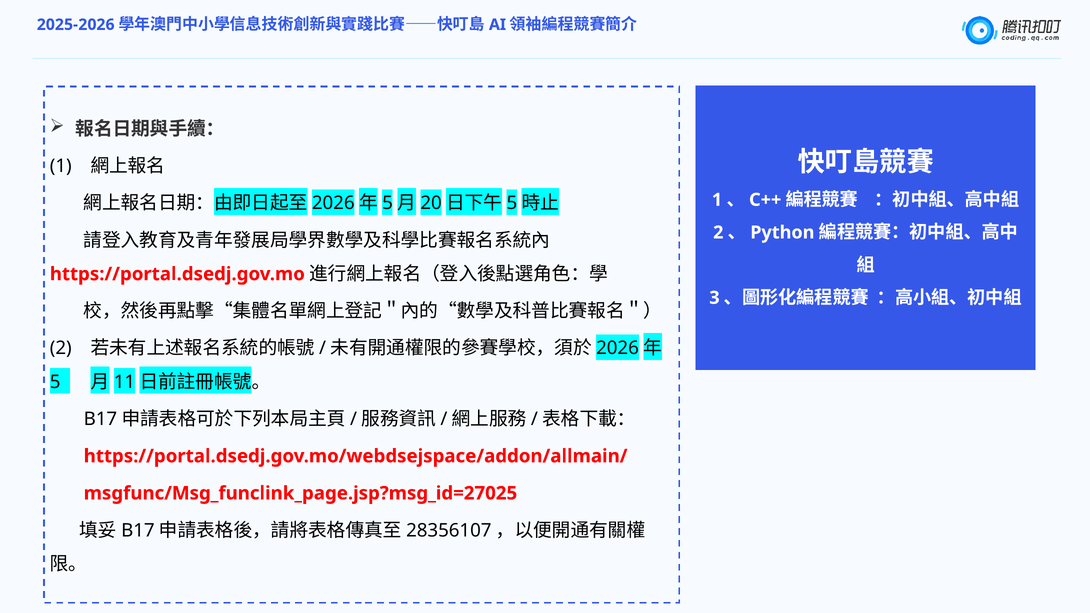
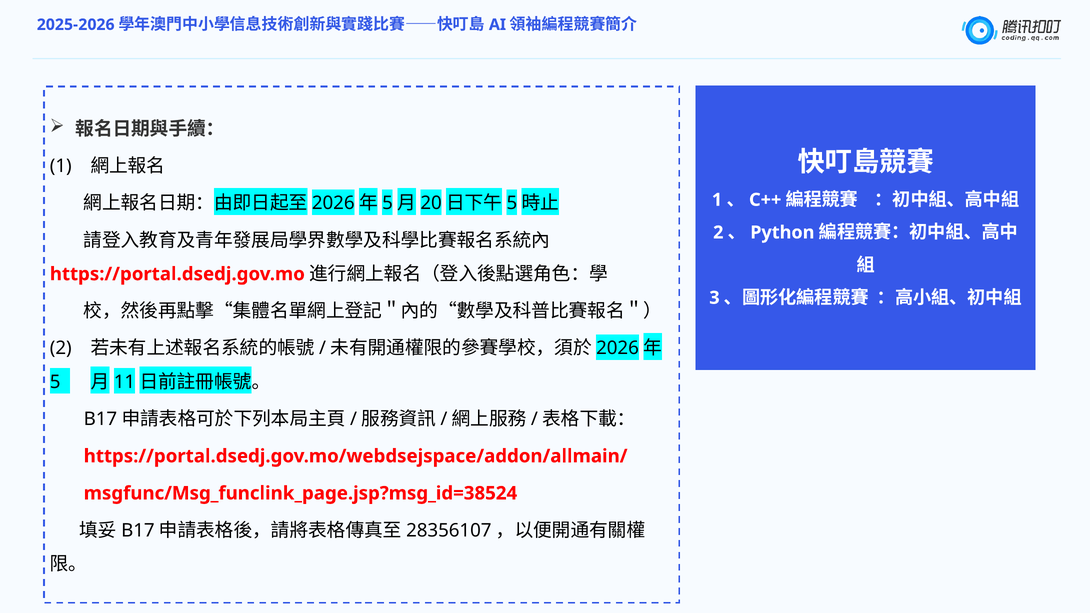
msgfunc/Msg_funclink_page.jsp?msg_id=27025: msgfunc/Msg_funclink_page.jsp?msg_id=27025 -> msgfunc/Msg_funclink_page.jsp?msg_id=38524 (300, 493)
